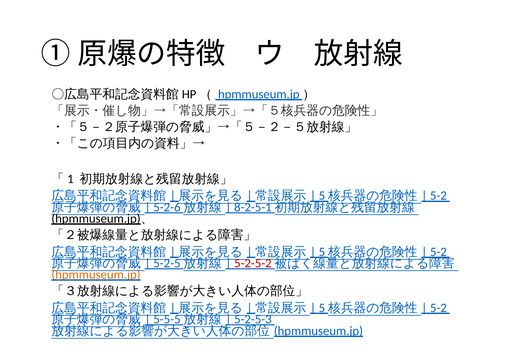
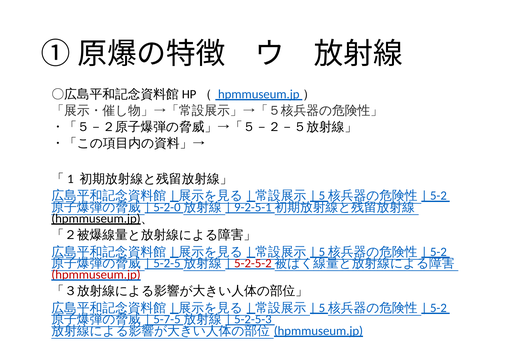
5-2-6: 5-2-6 -> 5-2-0 (167, 207)
8-2-5-1: 8-2-5-1 -> 9-2-5-1 (253, 207)
hpmmuseum.jp colour: orange -> red (96, 274)
5-5-5: 5-5-5 -> 5-7-5 (167, 319)
